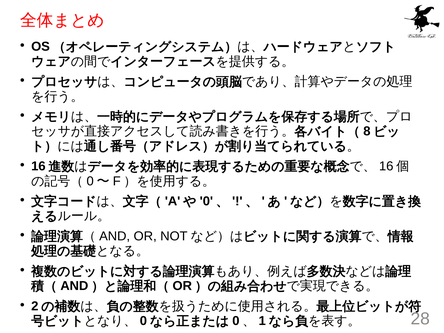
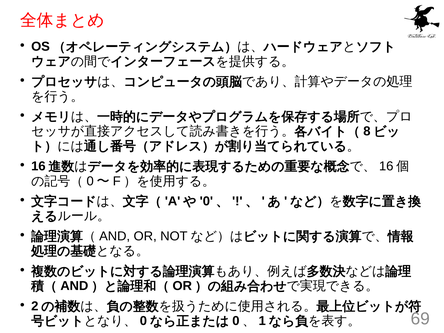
28: 28 -> 69 (420, 319)
